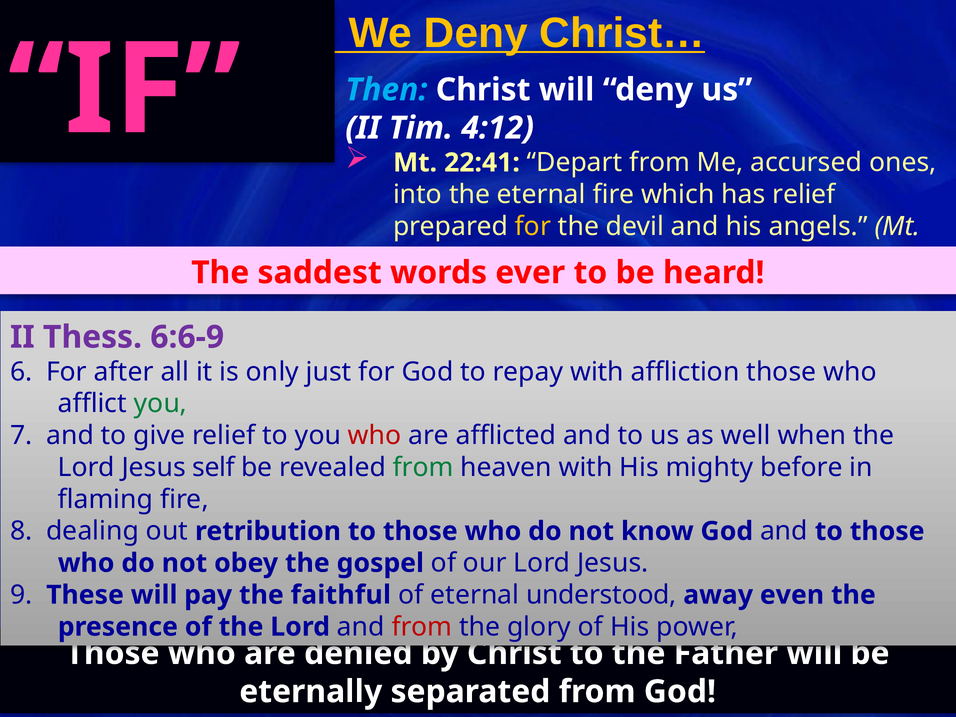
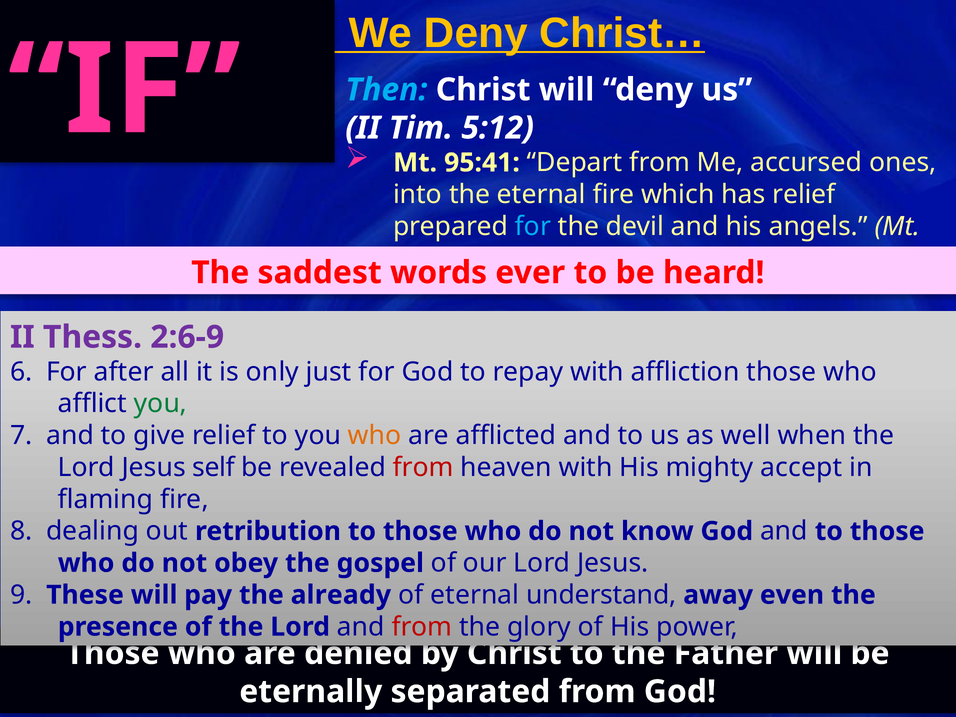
4:12: 4:12 -> 5:12 (498, 128)
22:41: 22:41 -> 95:41 (482, 163)
for colour: yellow -> light blue (533, 226)
6:6-9: 6:6-9 -> 2:6-9 (187, 337)
who colour: red -> orange (375, 436)
from colour: green -> red (423, 467)
before: before -> accept (801, 467)
faithful: faithful -> already (341, 595)
understood: understood -> understand (601, 595)
